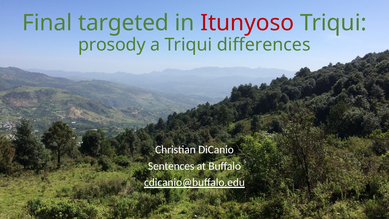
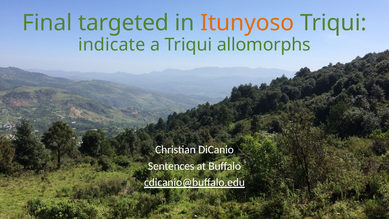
Itunyoso colour: red -> orange (247, 23)
prosody: prosody -> indicate (112, 45)
differences: differences -> allomorphs (264, 45)
